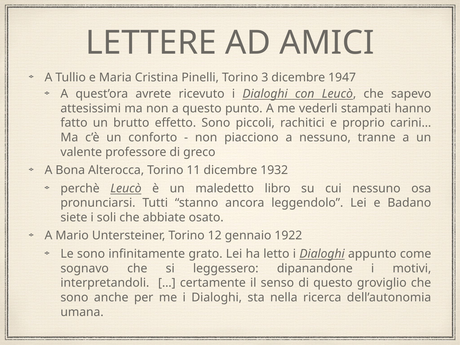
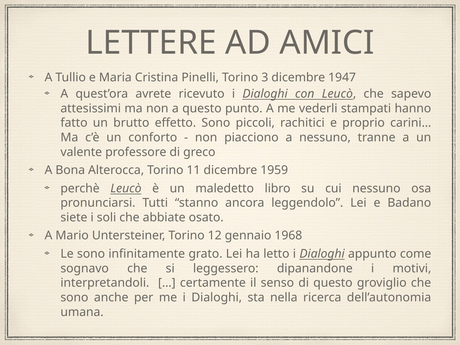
1932: 1932 -> 1959 (274, 170)
1922: 1922 -> 1968 (288, 236)
